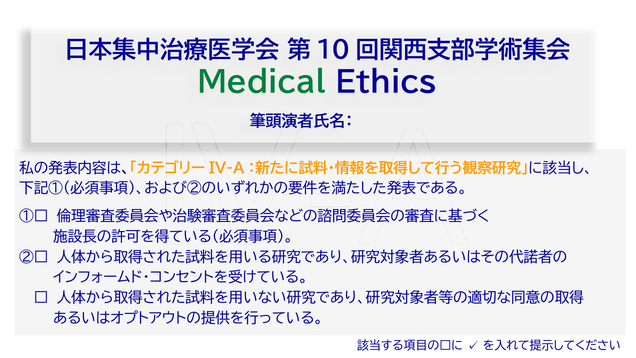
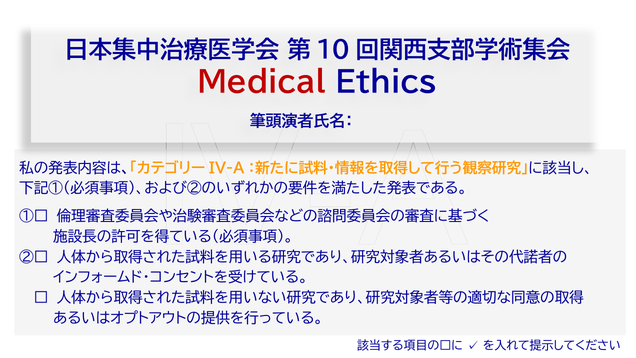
Medical colour: green -> red (262, 83)
